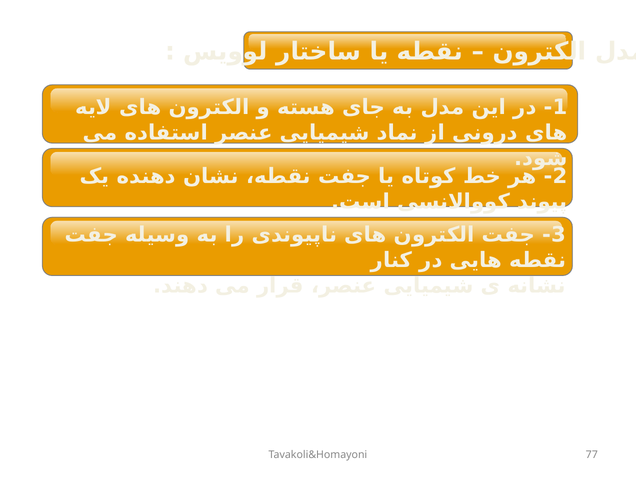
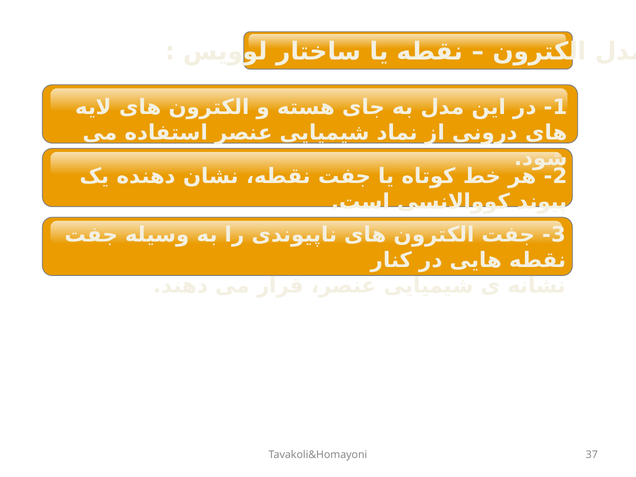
77: 77 -> 37 (592, 455)
